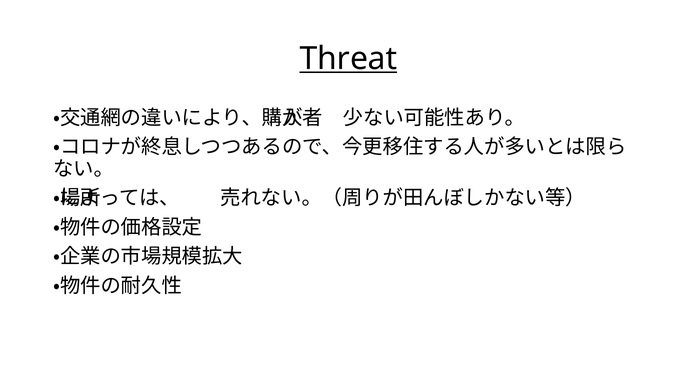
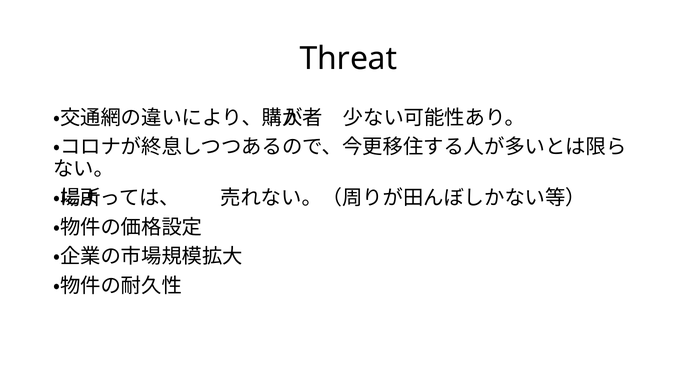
Threat underline: present -> none (348, 59)
